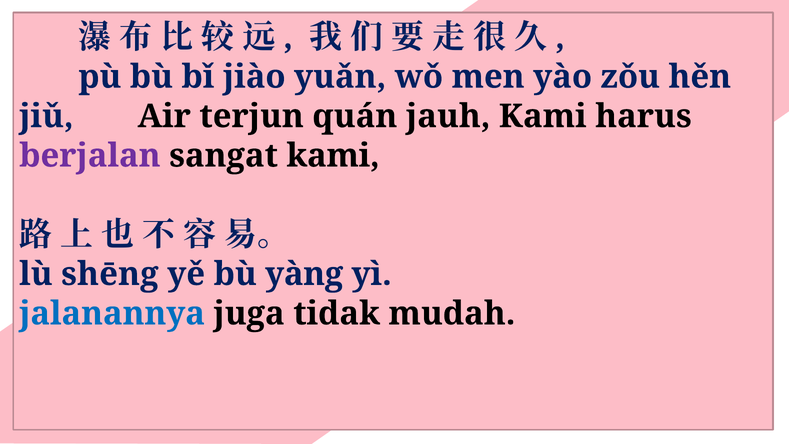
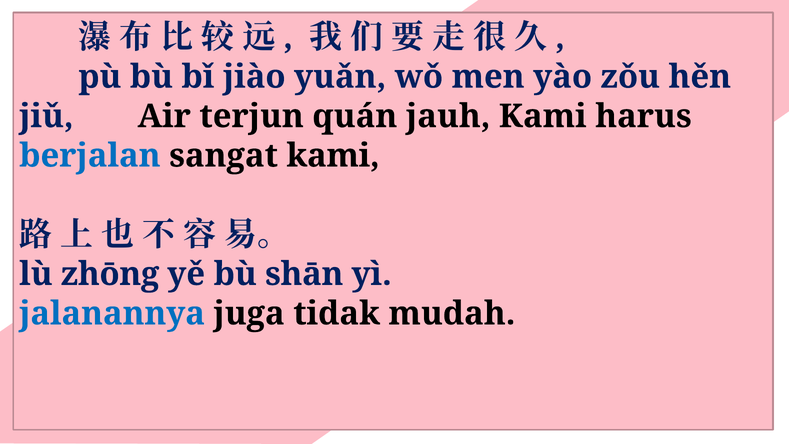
berjalan colour: purple -> blue (90, 156)
shēng: shēng -> zhōng (110, 274)
yàng: yàng -> shān (304, 274)
